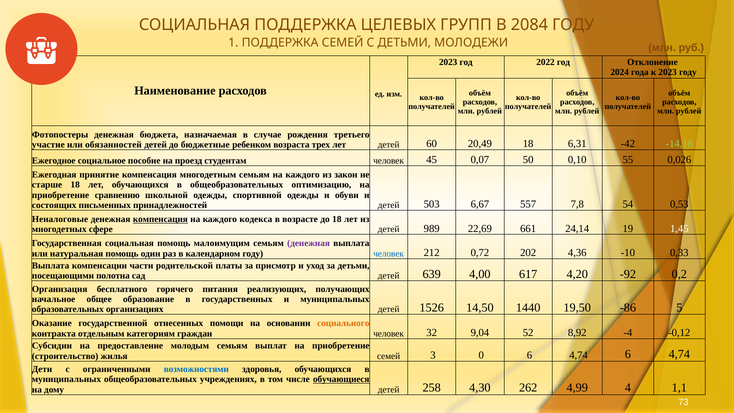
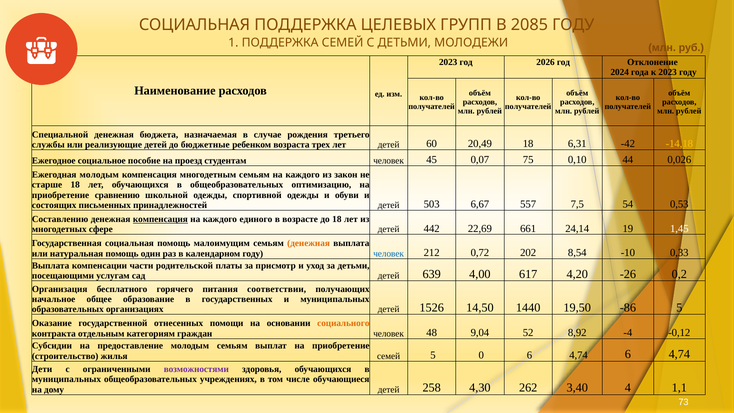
2084: 2084 -> 2085 (529, 25)
2022: 2022 -> 2026 (546, 62)
Фотопостеры: Фотопостеры -> Специальной (60, 134)
участие: участие -> службы (48, 145)
обязанностей: обязанностей -> реализующие (113, 145)
-14,18 colour: light green -> yellow (679, 144)
50: 50 -> 75 (528, 160)
55: 55 -> 44 (628, 160)
Ежегодная принятие: принятие -> молодым (99, 175)
7,8: 7,8 -> 7,5 (577, 204)
Неналоговые: Неналоговые -> Составлению (60, 219)
кодекса: кодекса -> единого (256, 219)
989: 989 -> 442 (432, 228)
денежная colour: purple -> orange (309, 243)
4,36: 4,36 -> 8,54 (577, 253)
полотна: полотна -> услугам (113, 276)
-92: -92 -> -26 (628, 274)
реализующих: реализующих -> соответствии (277, 289)
32: 32 -> 48 (432, 333)
семей 3: 3 -> 5 (433, 355)
возможностями colour: blue -> purple (196, 369)
обучающиеся underline: present -> none (341, 379)
4,99: 4,99 -> 3,40 (577, 388)
